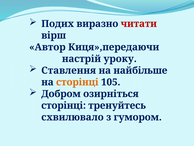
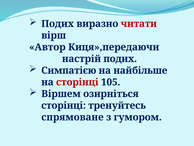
настрій уроку: уроку -> подих (120, 59)
Ставлення: Ставлення -> Симпатією (69, 70)
сторінці colour: orange -> red (77, 82)
Добром: Добром -> Віршем (61, 94)
схвилювало: схвилювало -> спрямоване (72, 117)
